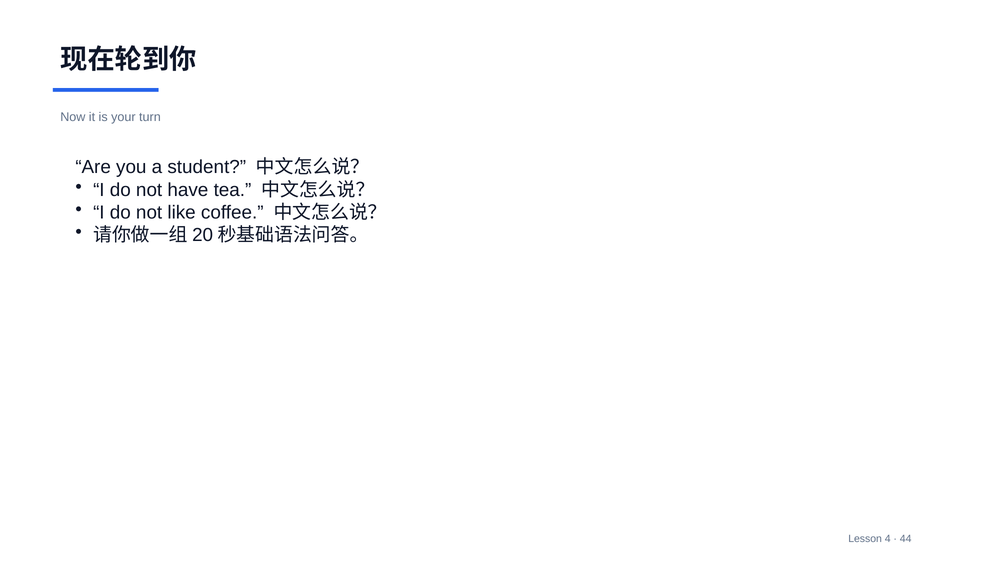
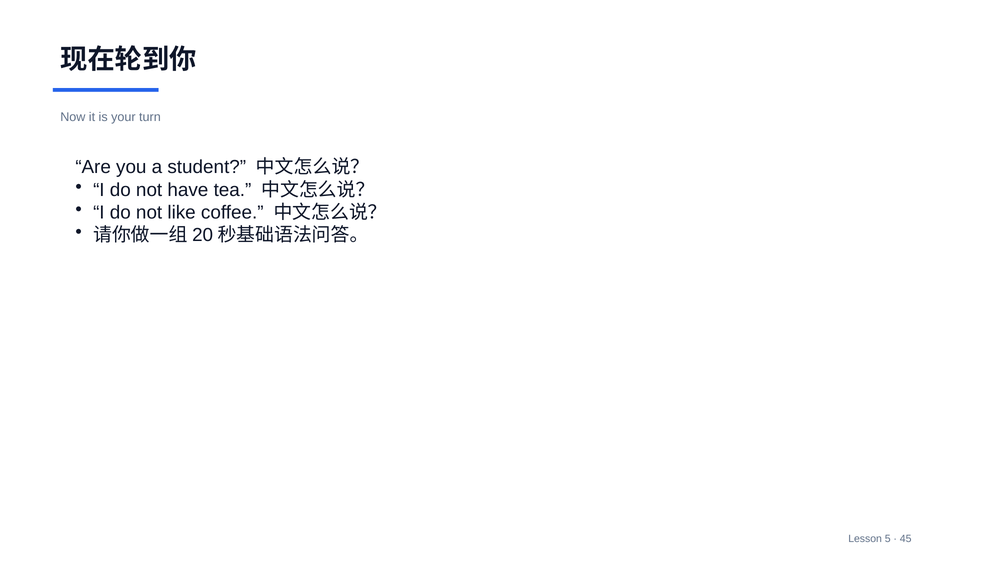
4: 4 -> 5 (888, 539)
44: 44 -> 45 (906, 539)
